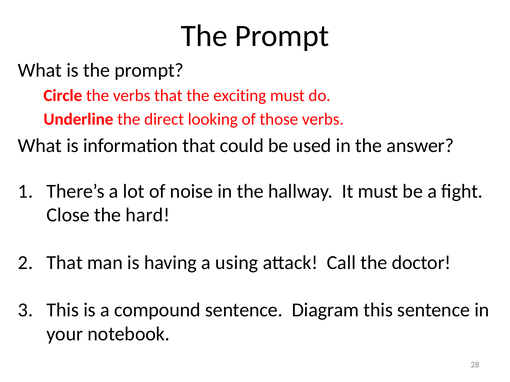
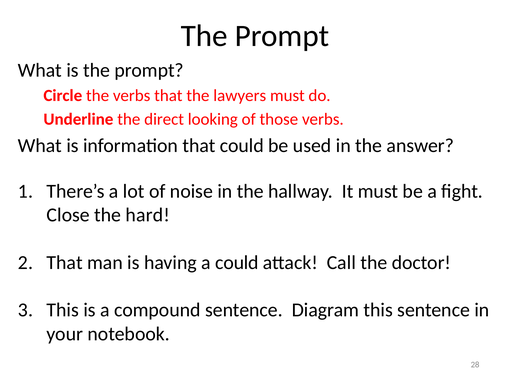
exciting: exciting -> lawyers (240, 96)
a using: using -> could (237, 263)
